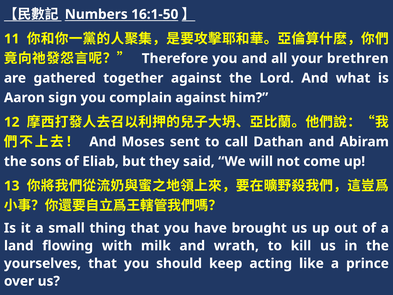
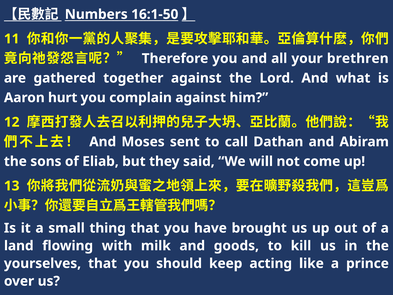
sign: sign -> hurt (63, 98)
wrath: wrath -> goods (236, 246)
